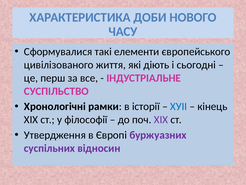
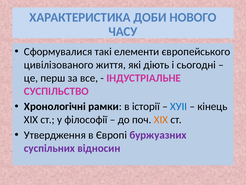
ХІХ colour: purple -> orange (161, 119)
